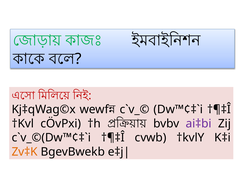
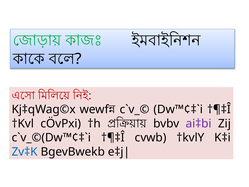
Zv‡K colour: orange -> blue (25, 152)
